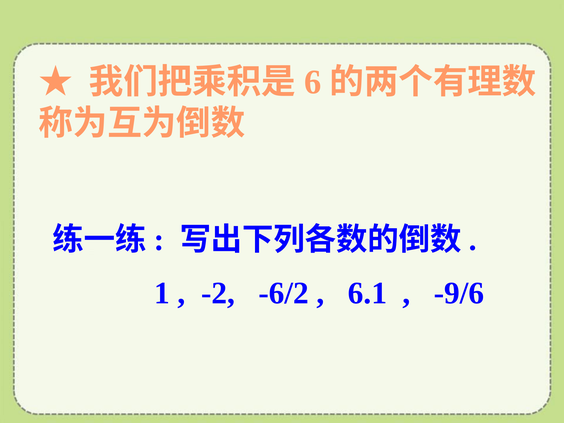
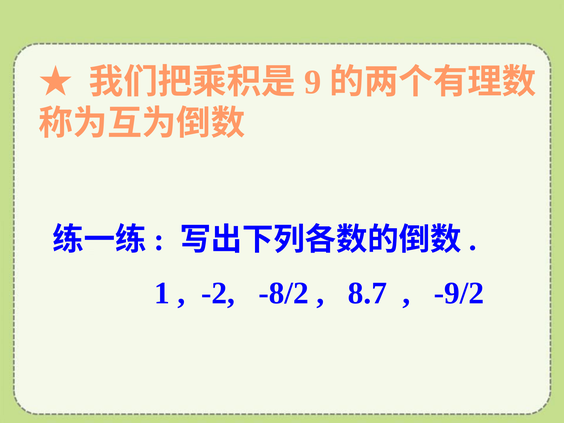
6: 6 -> 9 (313, 82)
-6/2: -6/2 -> -8/2 (284, 293)
6.1: 6.1 -> 8.7 (367, 293)
-9/6: -9/6 -> -9/2 (459, 293)
